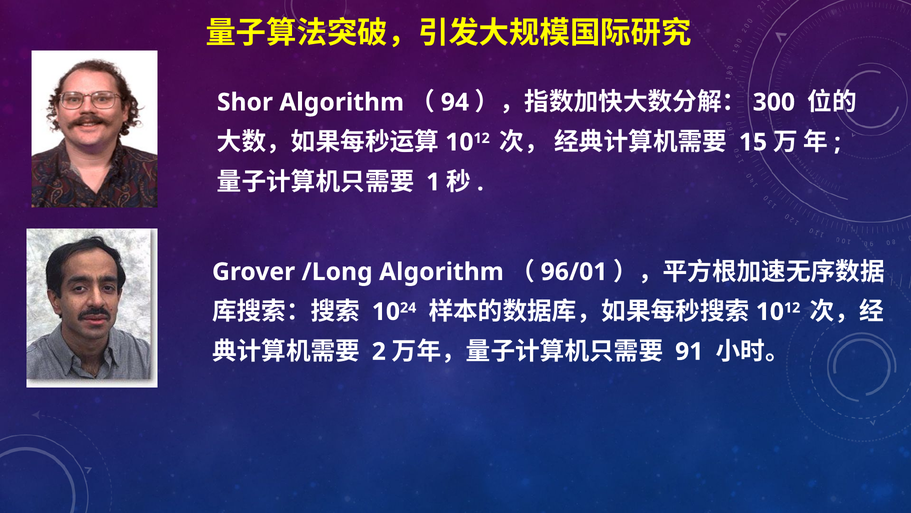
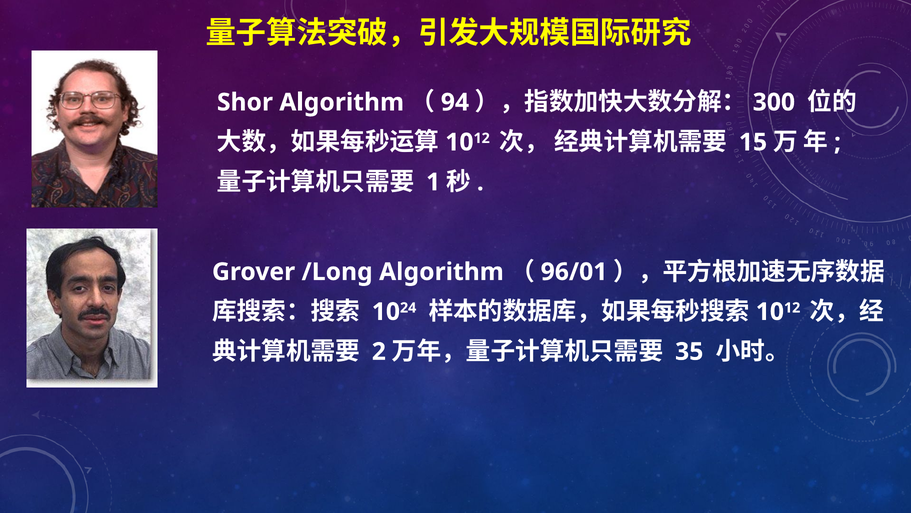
91: 91 -> 35 (689, 351)
